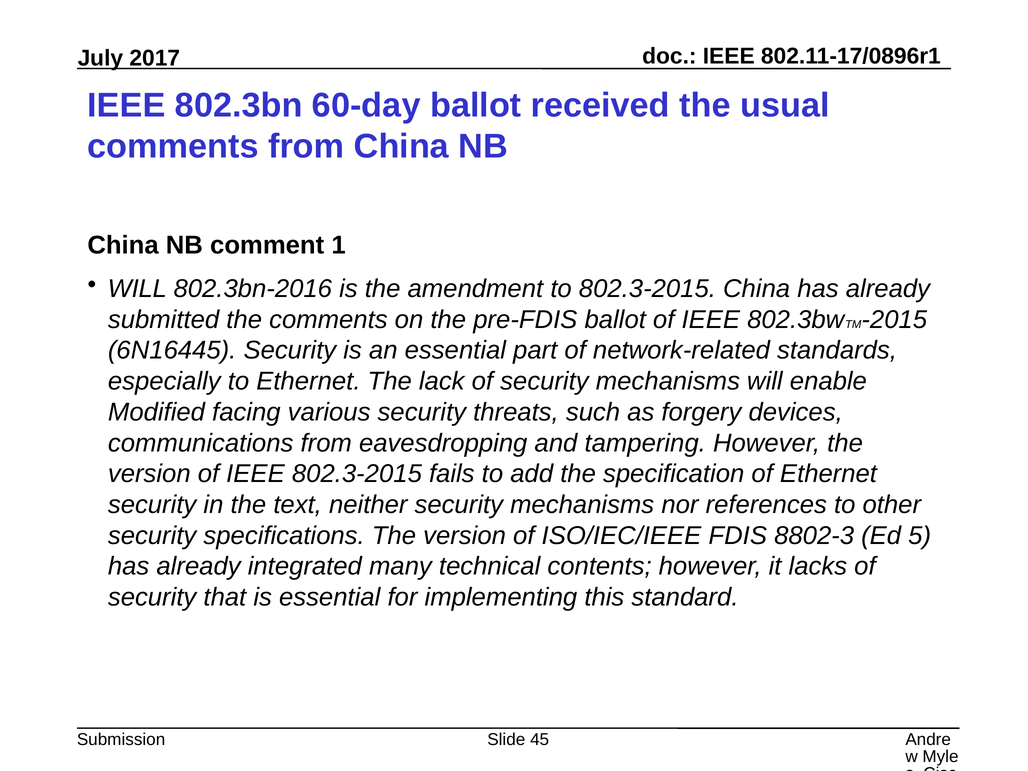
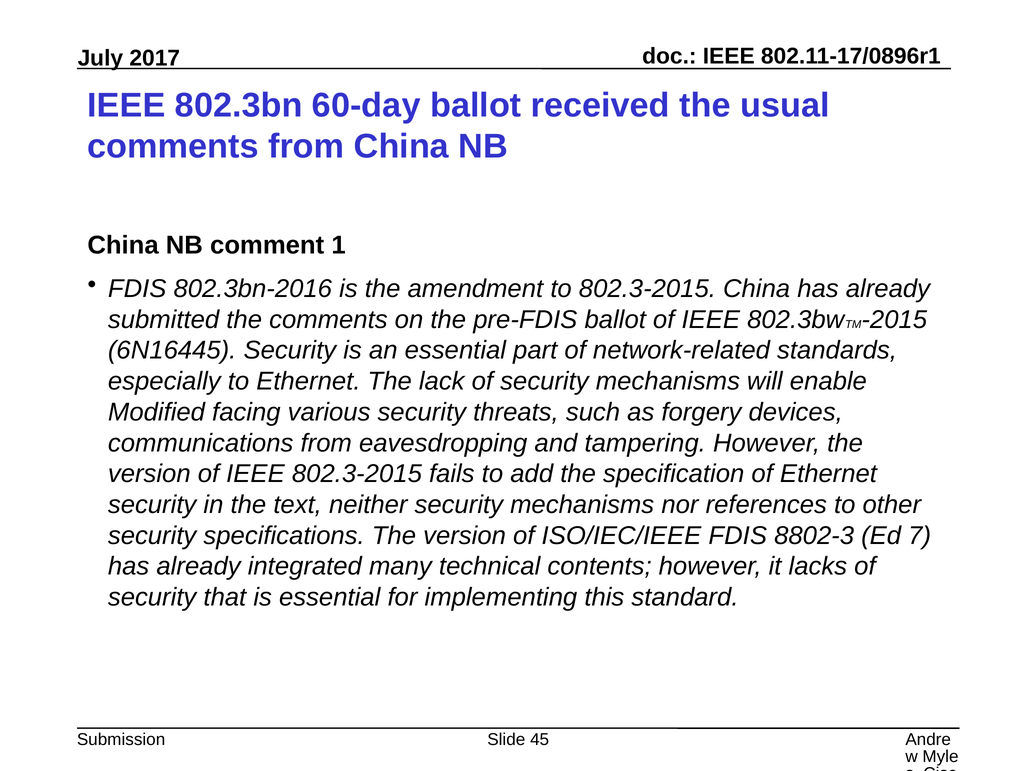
WILL: WILL -> FDIS (137, 289)
5: 5 -> 7 (920, 536)
